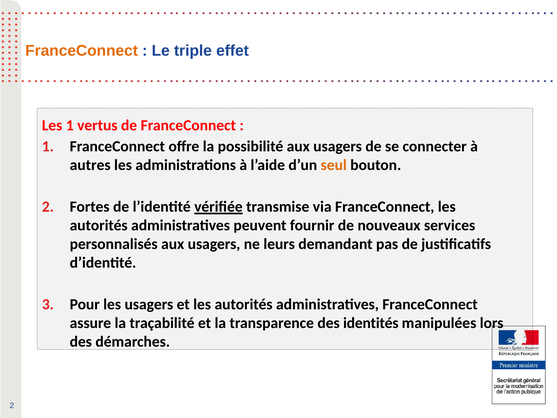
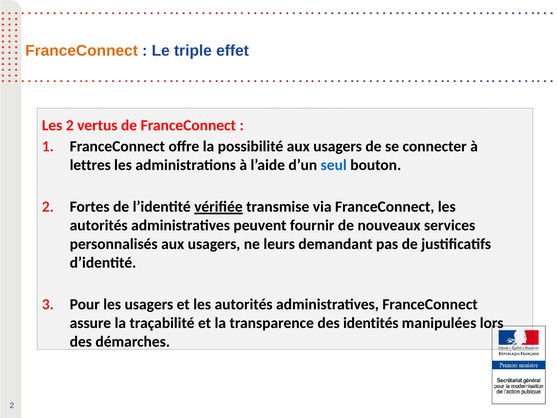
Les 1: 1 -> 2 (70, 125)
autres: autres -> lettres (90, 165)
seul colour: orange -> blue (334, 165)
